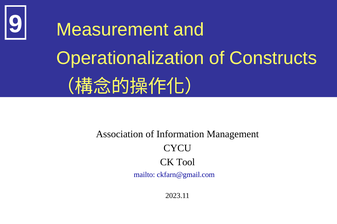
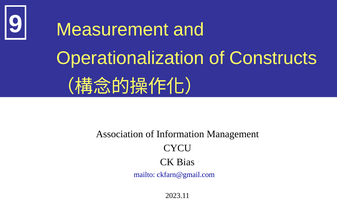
Tool: Tool -> Bias (186, 162)
